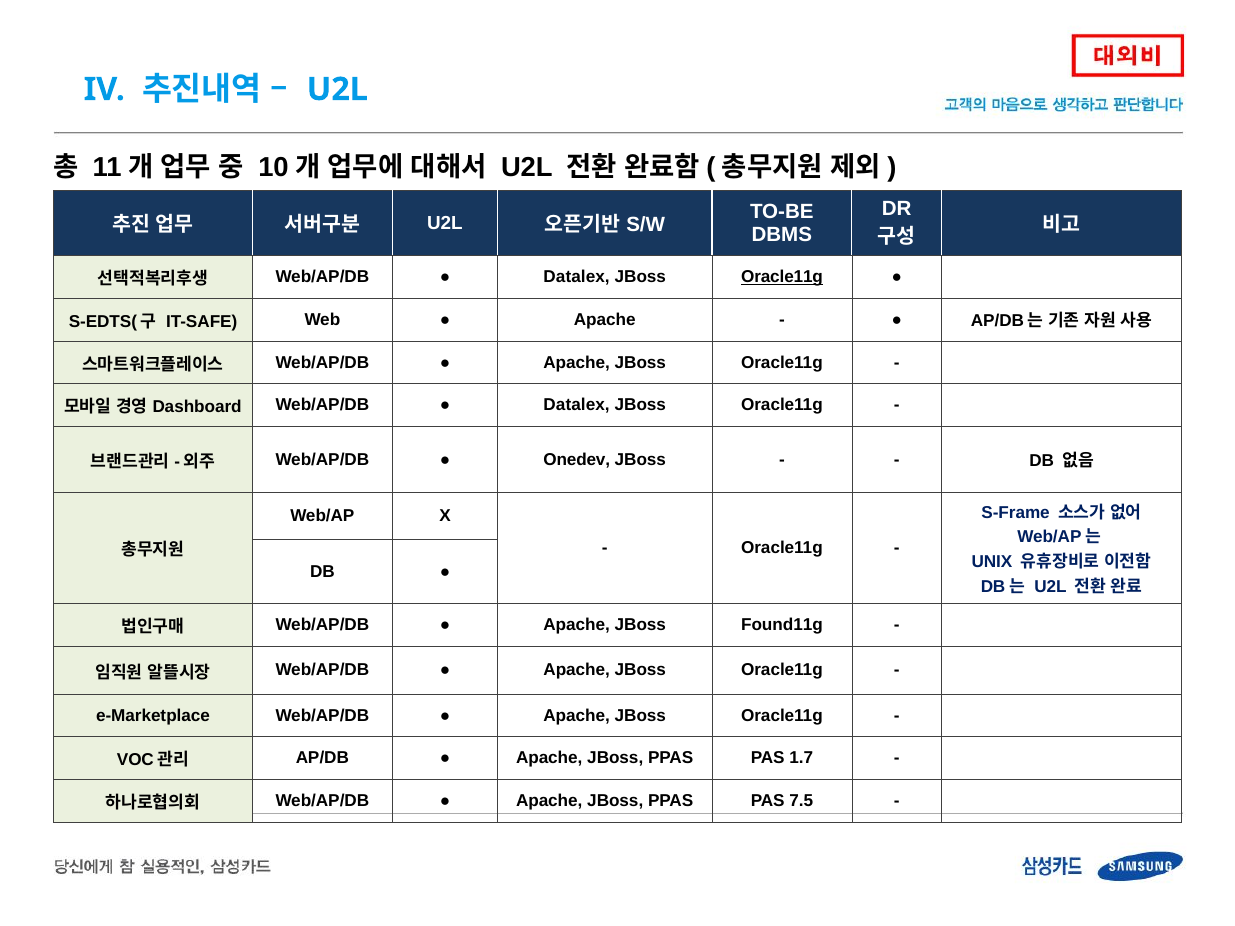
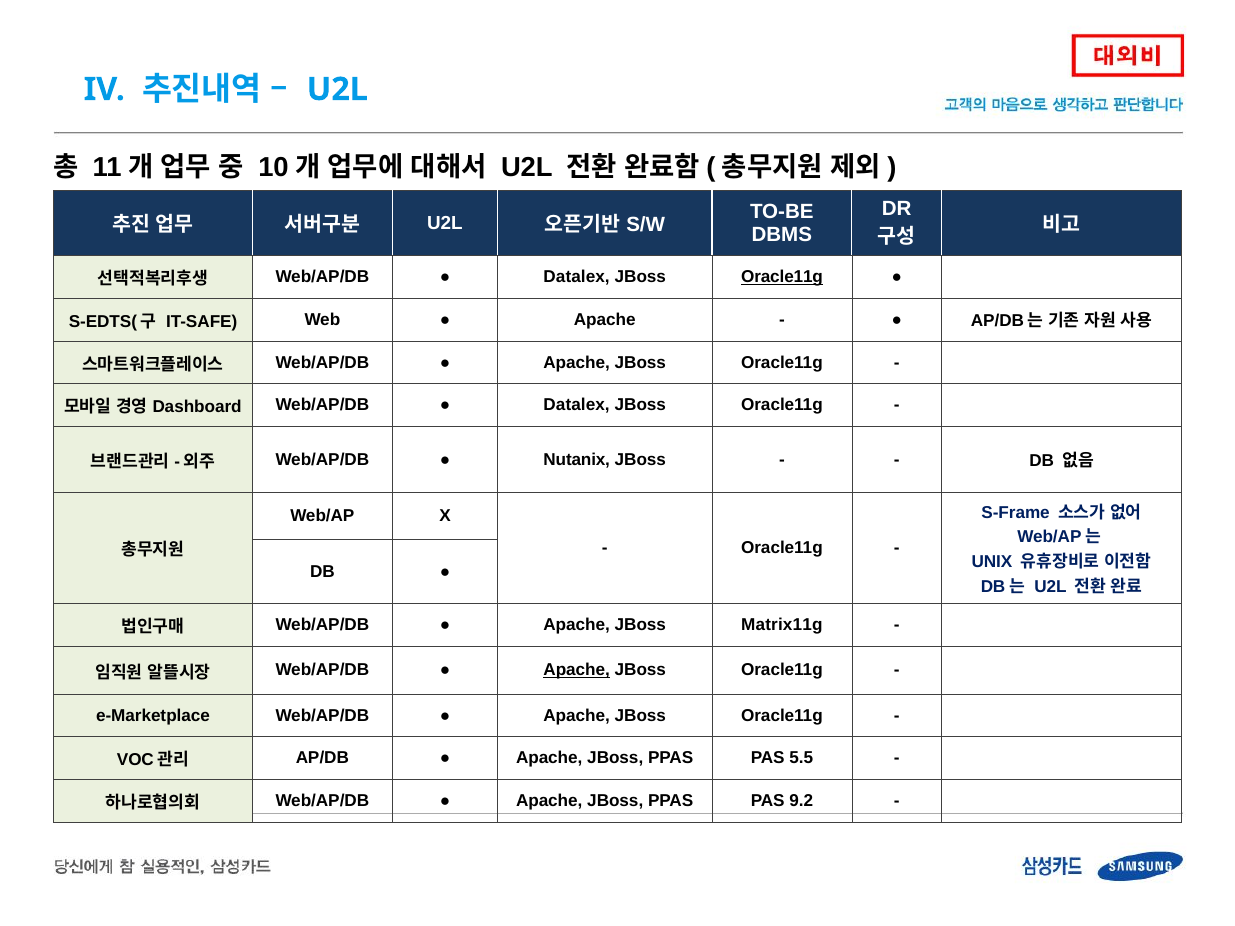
Onedev: Onedev -> Nutanix (577, 460)
Found11g: Found11g -> Matrix11g (782, 625)
Apache underline: none -> present (577, 670)
1.7: 1.7 -> 5.5 (801, 758)
7.5: 7.5 -> 9.2 (801, 801)
